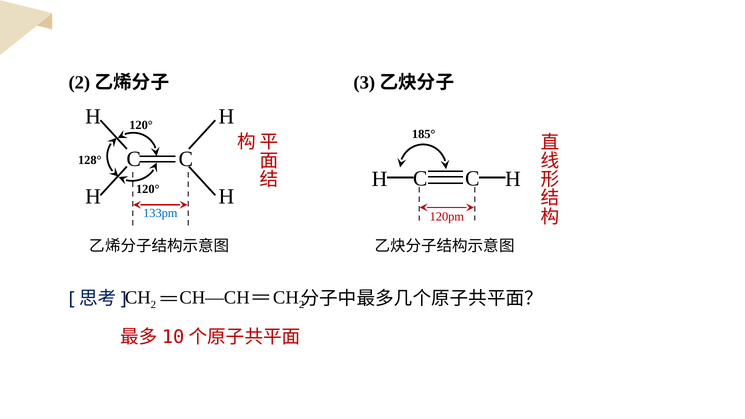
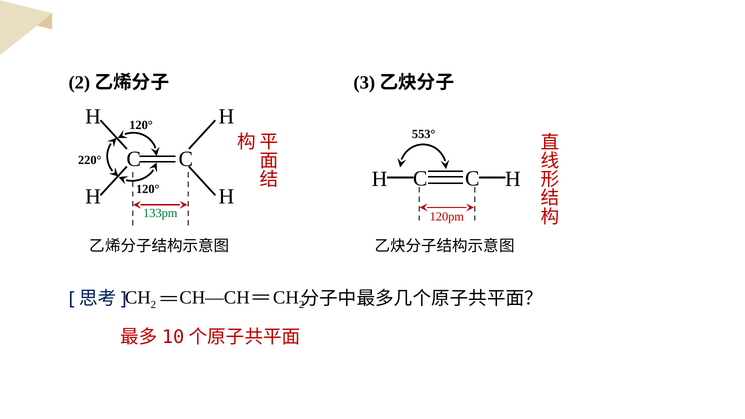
185°: 185° -> 553° (424, 134)
128°: 128° -> 220° (90, 160)
133pm colour: blue -> green (160, 213)
